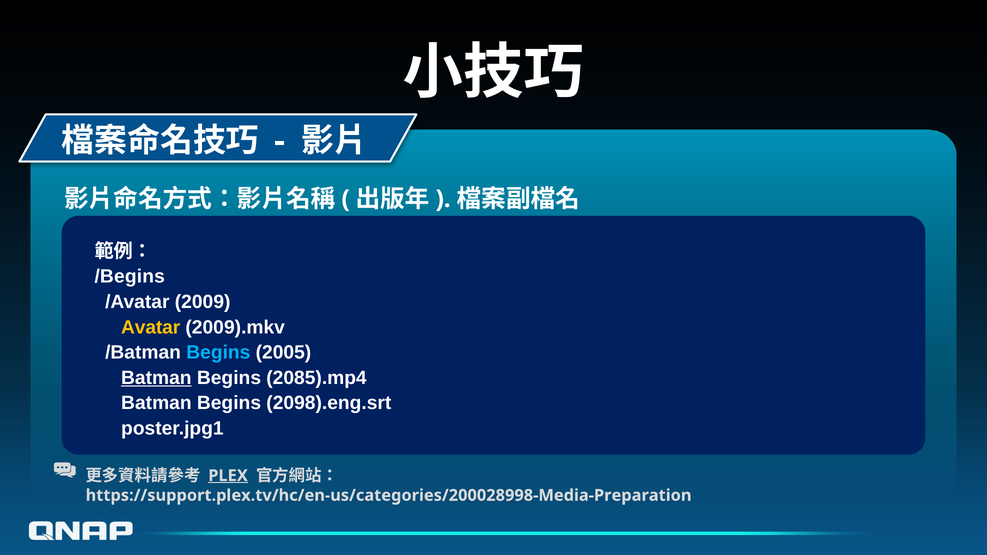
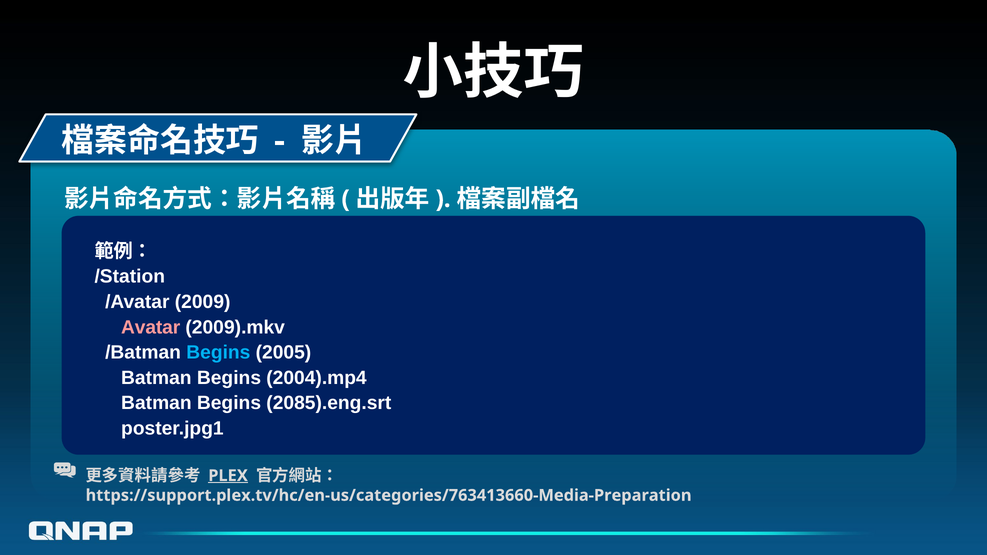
/Begins: /Begins -> /Station (130, 277)
Avatar colour: yellow -> pink (151, 327)
Batman underline: present -> none (156, 378)
2085).mp4: 2085).mp4 -> 2004).mp4 (317, 378)
2098).eng.srt: 2098).eng.srt -> 2085).eng.srt (329, 403)
https://support.plex.tv/hc/en-us/categories/200028998-Media-Preparation: https://support.plex.tv/hc/en-us/categories/200028998-Media-Preparation -> https://support.plex.tv/hc/en-us/categories/763413660-Media-Preparation (389, 496)
